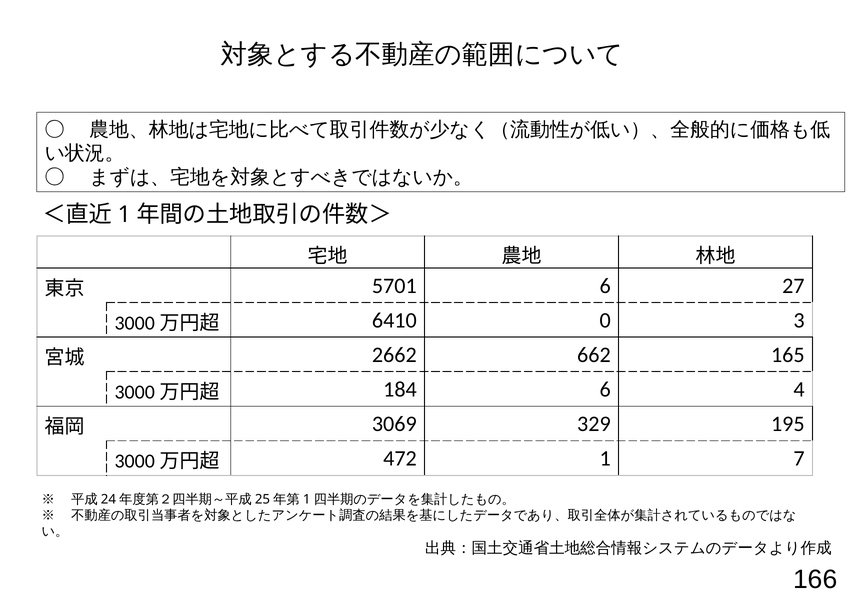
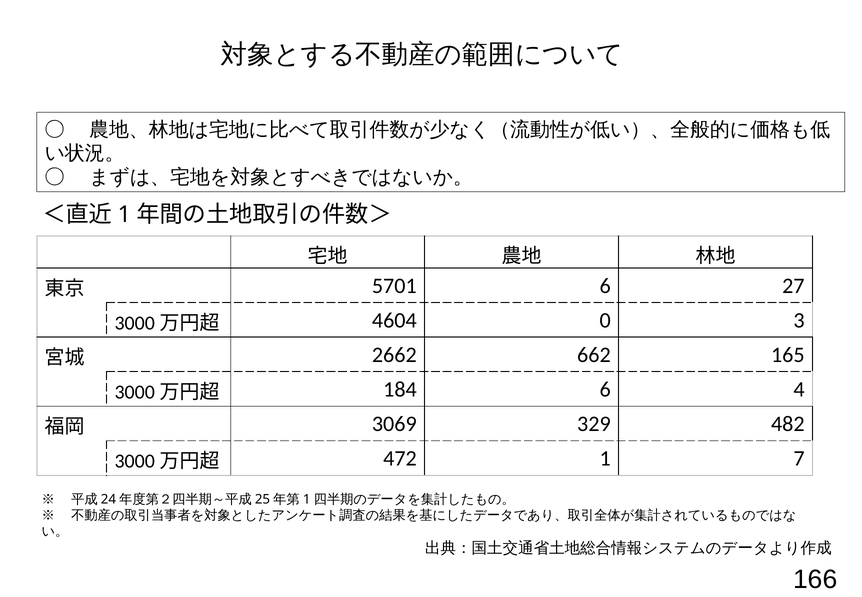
6410: 6410 -> 4604 (394, 320)
195: 195 -> 482 (788, 424)
